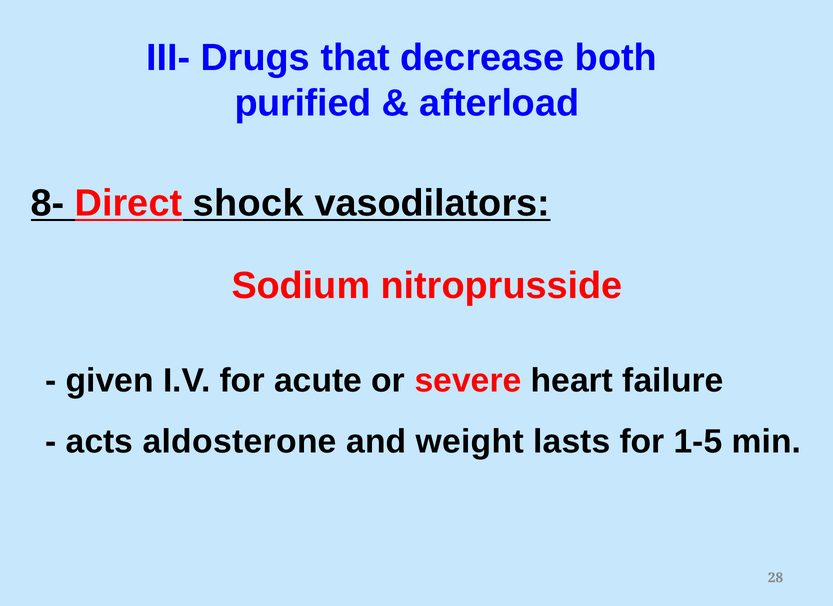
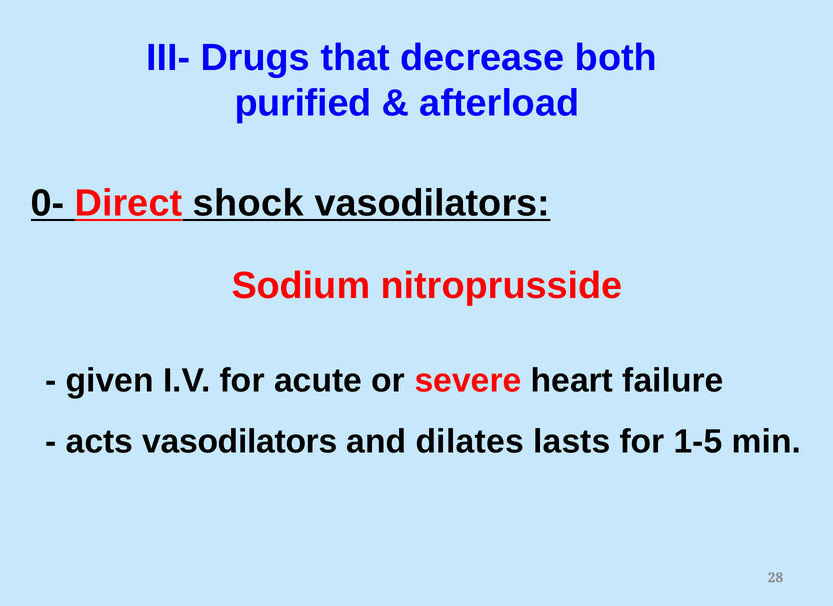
8-: 8- -> 0- (48, 203)
acts aldosterone: aldosterone -> vasodilators (240, 441)
weight: weight -> dilates (470, 441)
